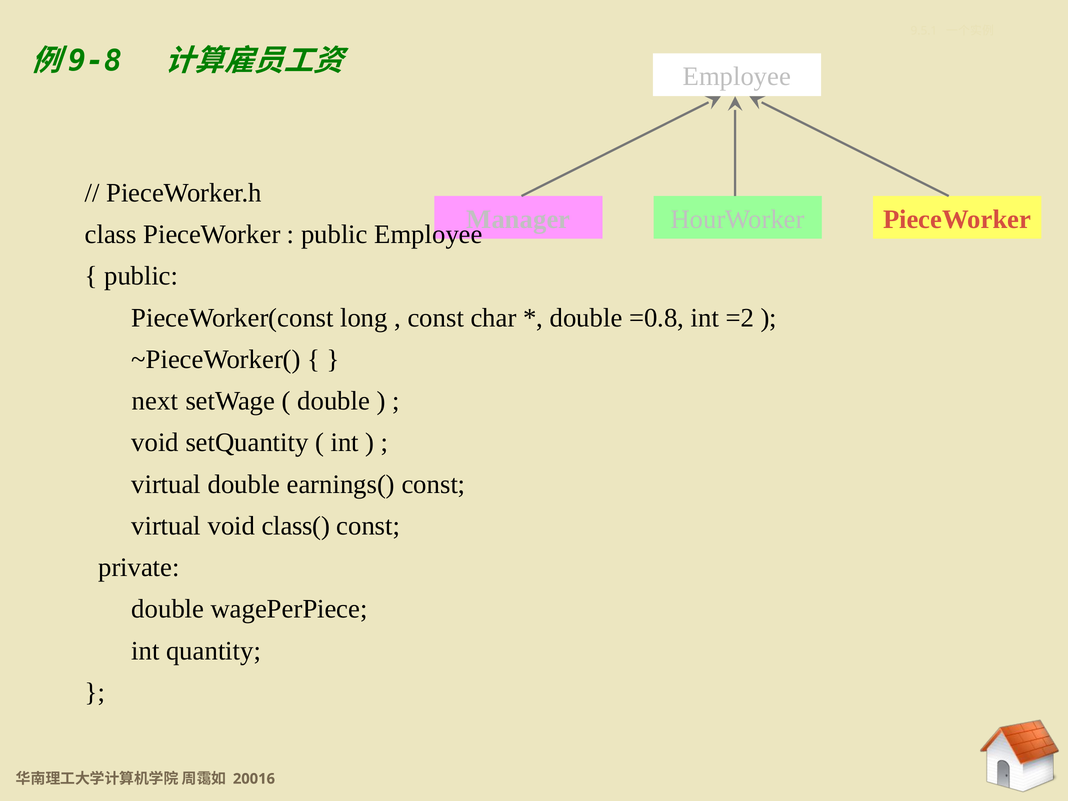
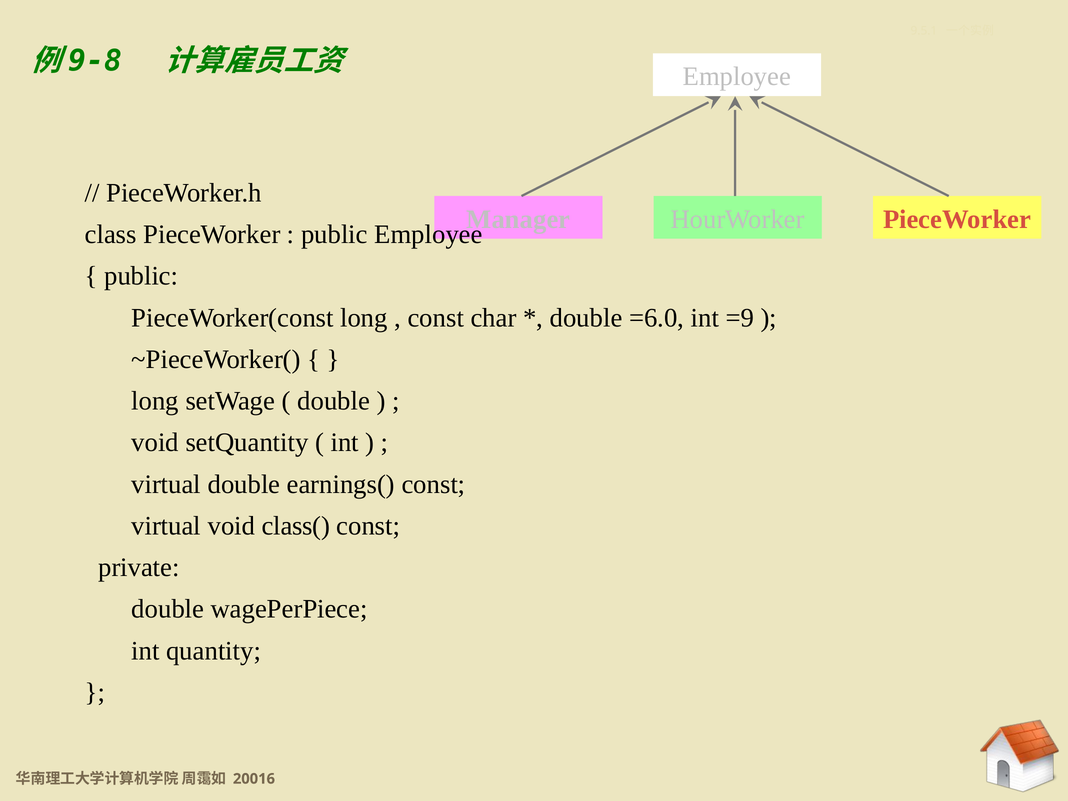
=0.8: =0.8 -> =6.0 (657, 318)
=2: =2 -> =9 (740, 318)
next: next -> long (155, 401)
